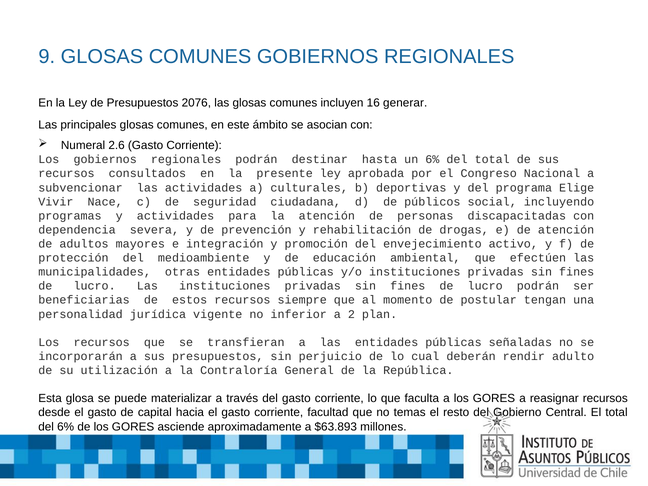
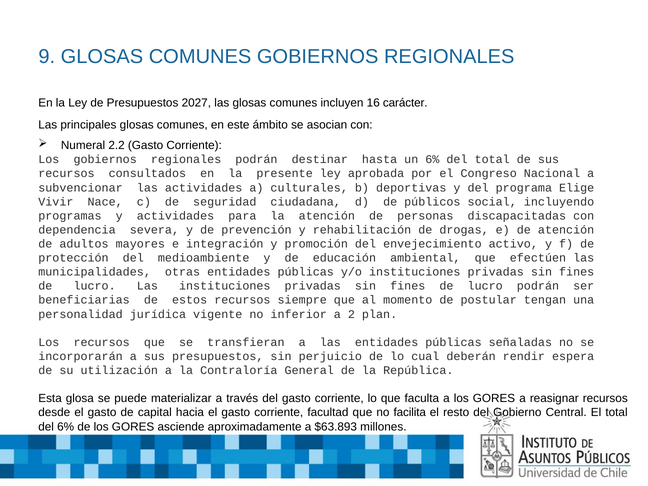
2076: 2076 -> 2027 (196, 103)
generar: generar -> carácter (405, 103)
2.6: 2.6 -> 2.2 (117, 145)
adulto: adulto -> espera (573, 356)
temas: temas -> facilita (410, 413)
